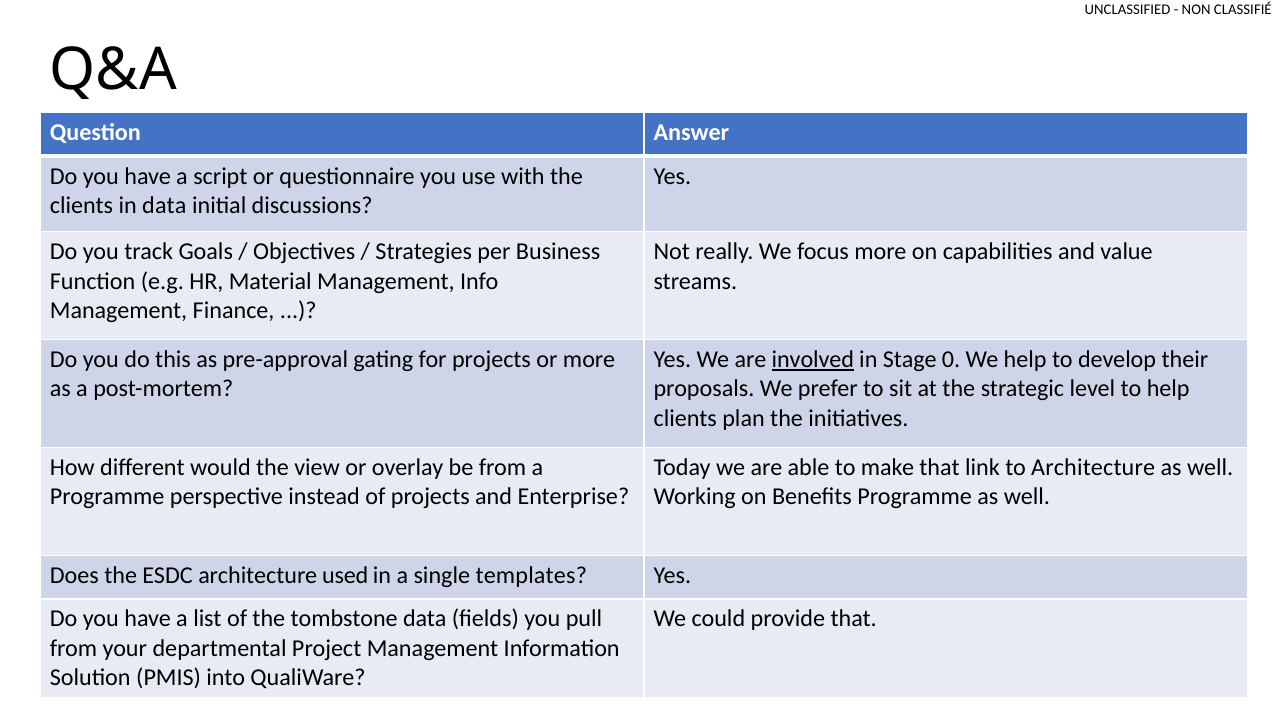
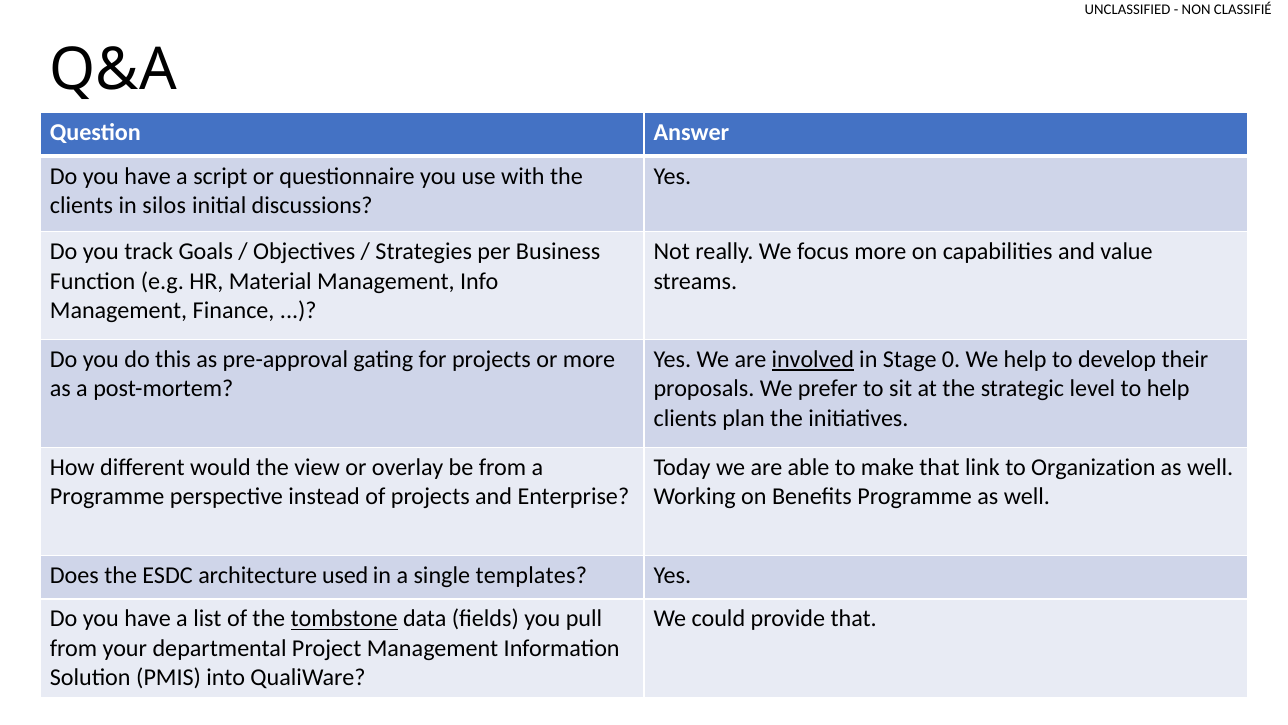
in data: data -> silos (164, 205)
to Architecture: Architecture -> Organization (1093, 467)
tombstone underline: none -> present (344, 618)
